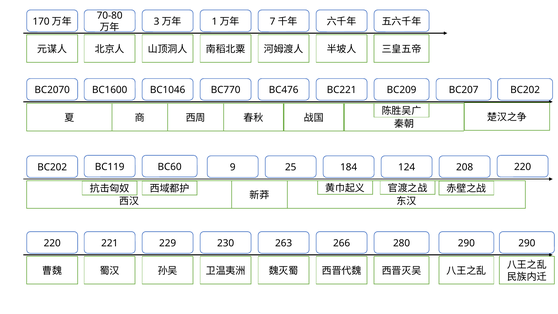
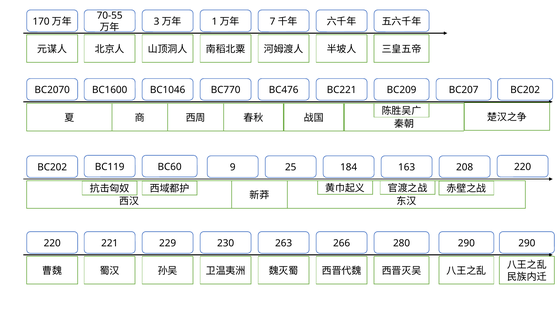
70-80: 70-80 -> 70-55 (110, 16)
124: 124 -> 163 (407, 167)
